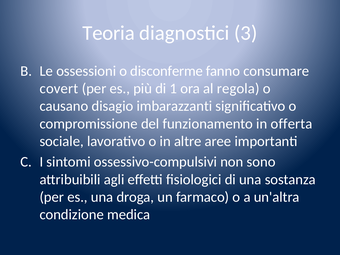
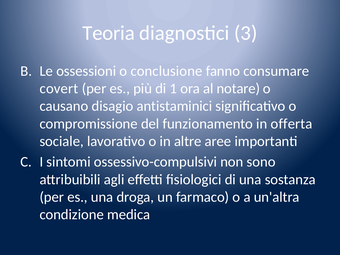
disconferme: disconferme -> conclusione (166, 71)
regola: regola -> notare (238, 89)
imbarazzanti: imbarazzanti -> antistaminici (174, 106)
